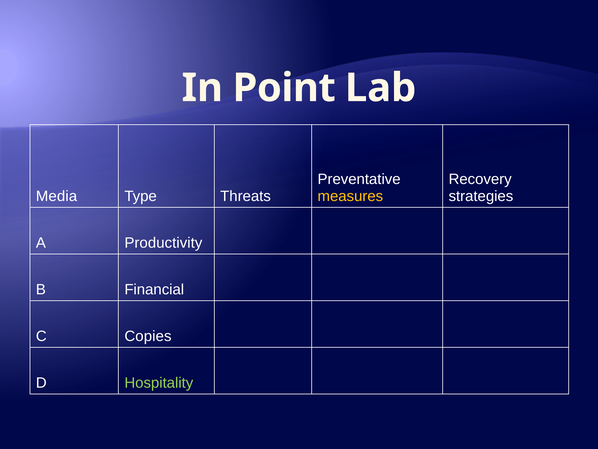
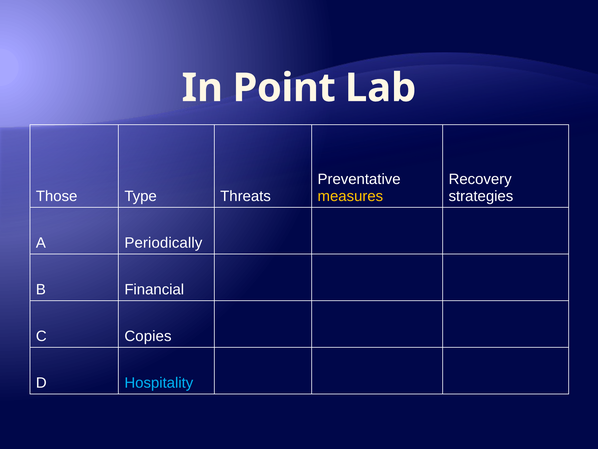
Media: Media -> Those (57, 196)
Productivity: Productivity -> Periodically (163, 243)
Hospitality colour: light green -> light blue (159, 383)
